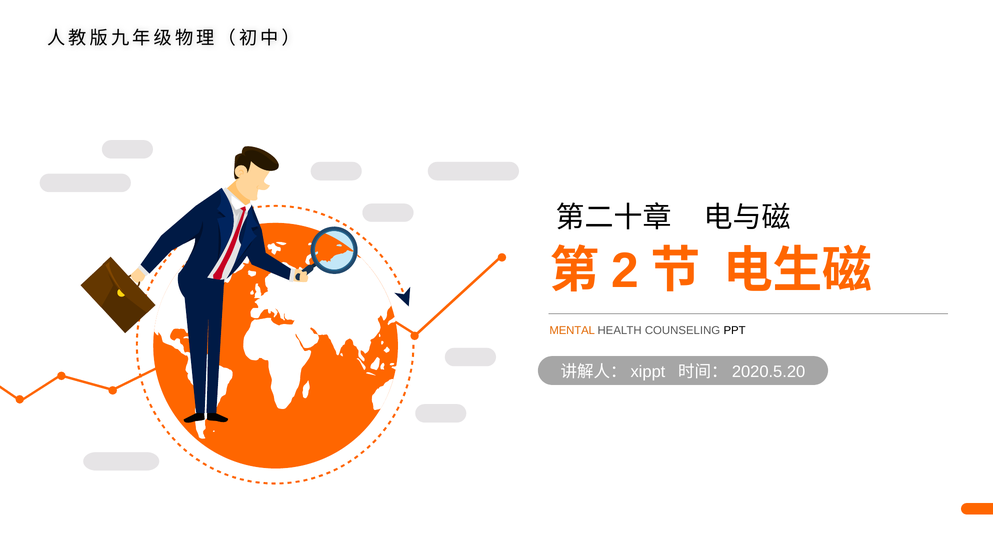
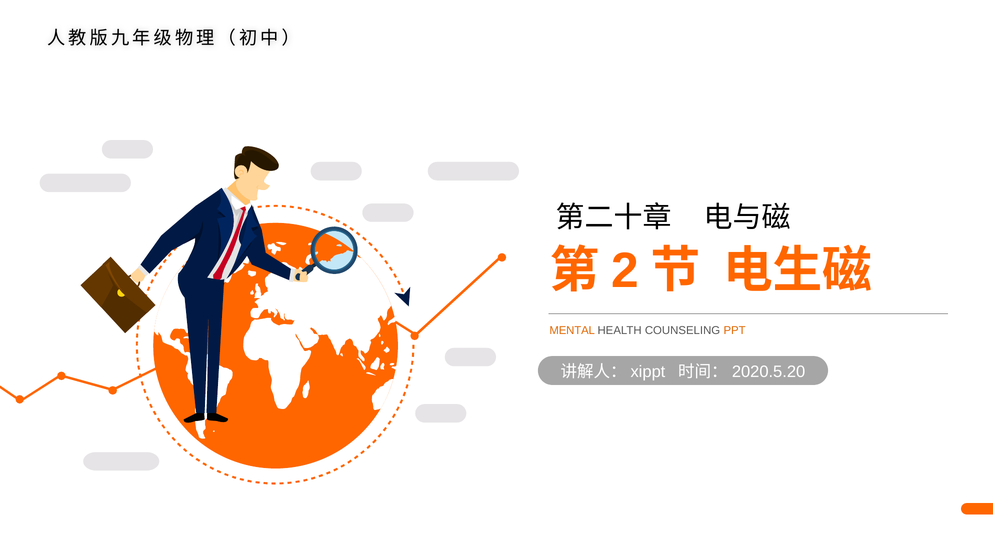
PPT colour: black -> orange (735, 330)
